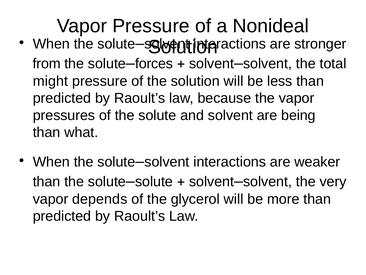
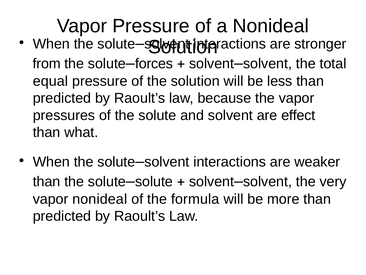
might: might -> equal (50, 81)
being: being -> effect (298, 115)
vapor depends: depends -> nonideal (100, 199)
glycerol: glycerol -> formula (195, 199)
